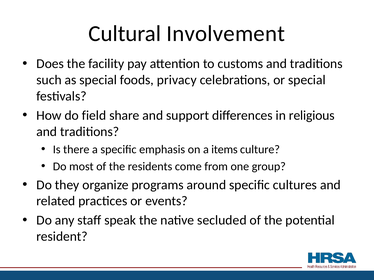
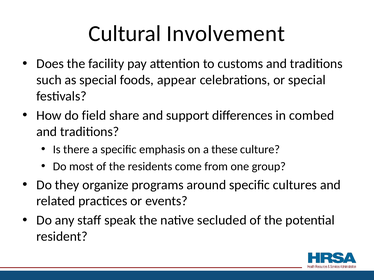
privacy: privacy -> appear (177, 80)
religious: religious -> combed (312, 116)
items: items -> these (224, 150)
